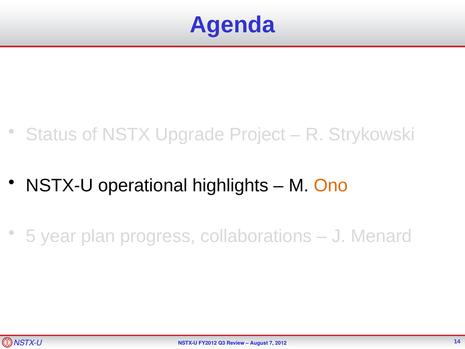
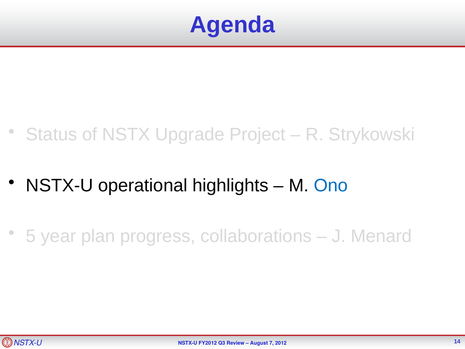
Ono colour: orange -> blue (331, 185)
